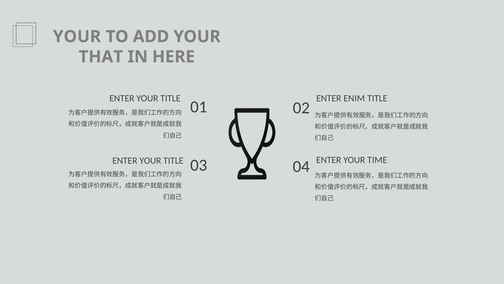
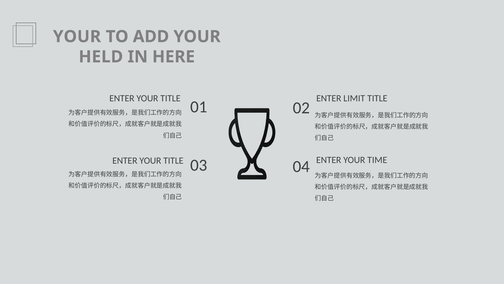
THAT: THAT -> HELD (101, 57)
ENIM: ENIM -> LIMIT (354, 98)
